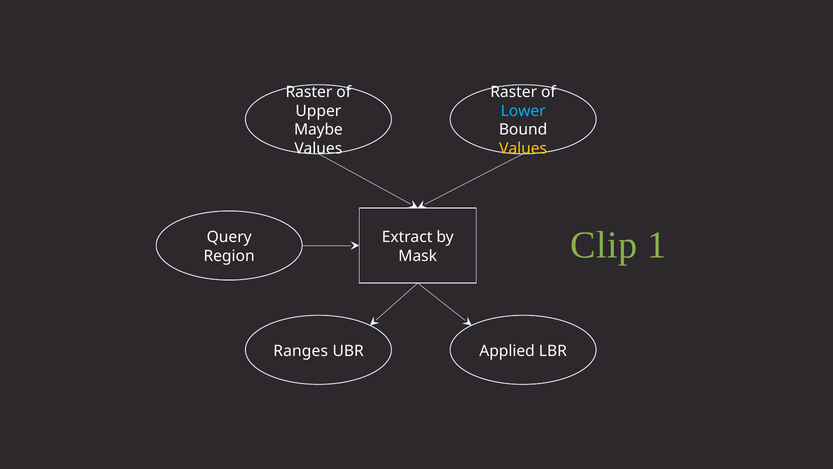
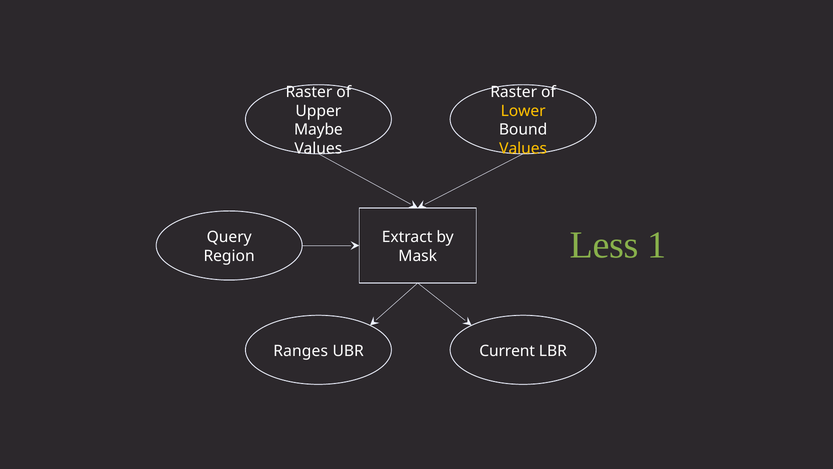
Lower colour: light blue -> yellow (523, 111)
Clip: Clip -> Less (604, 245)
Applied: Applied -> Current (507, 351)
